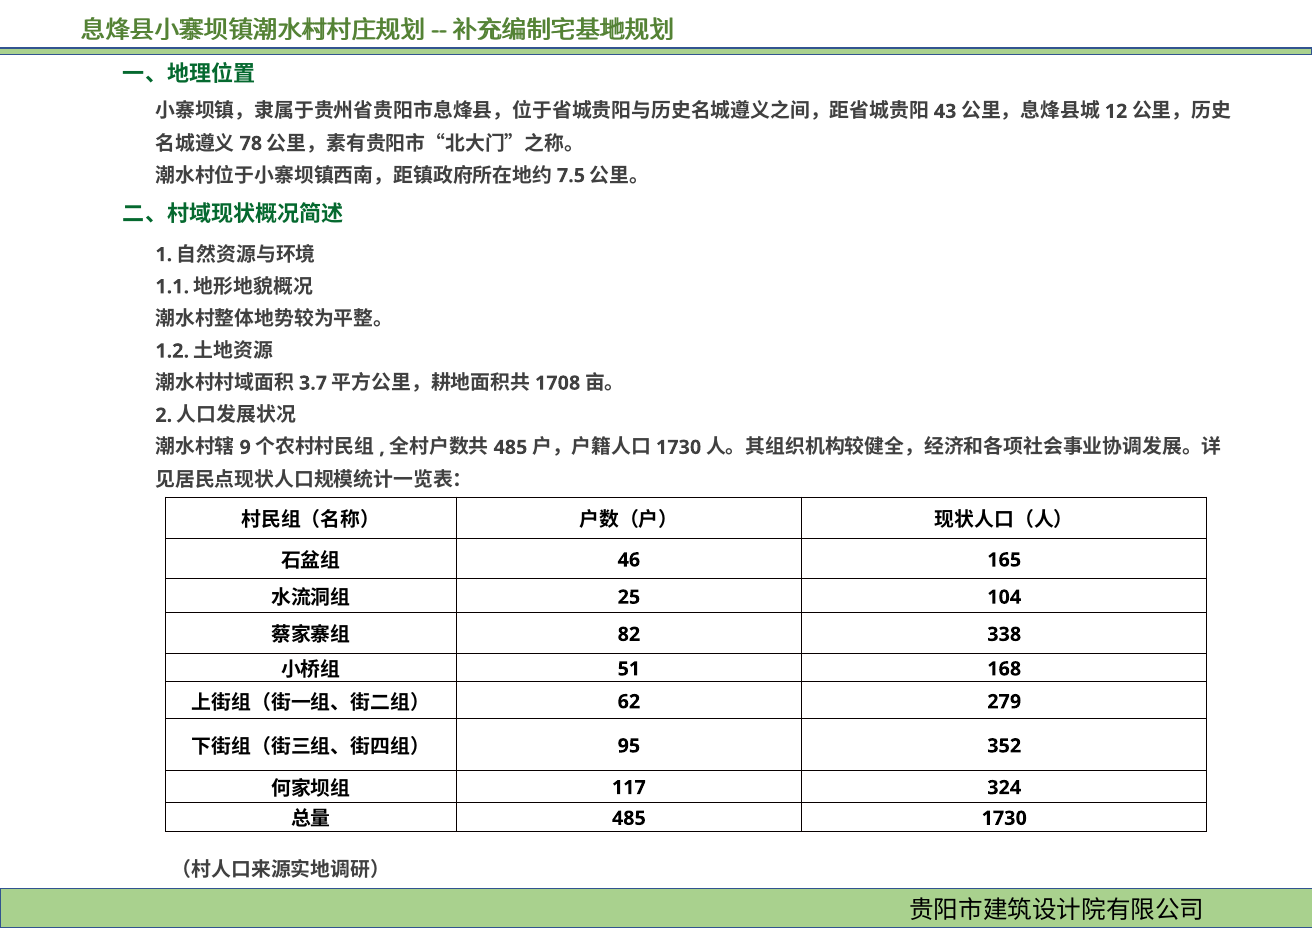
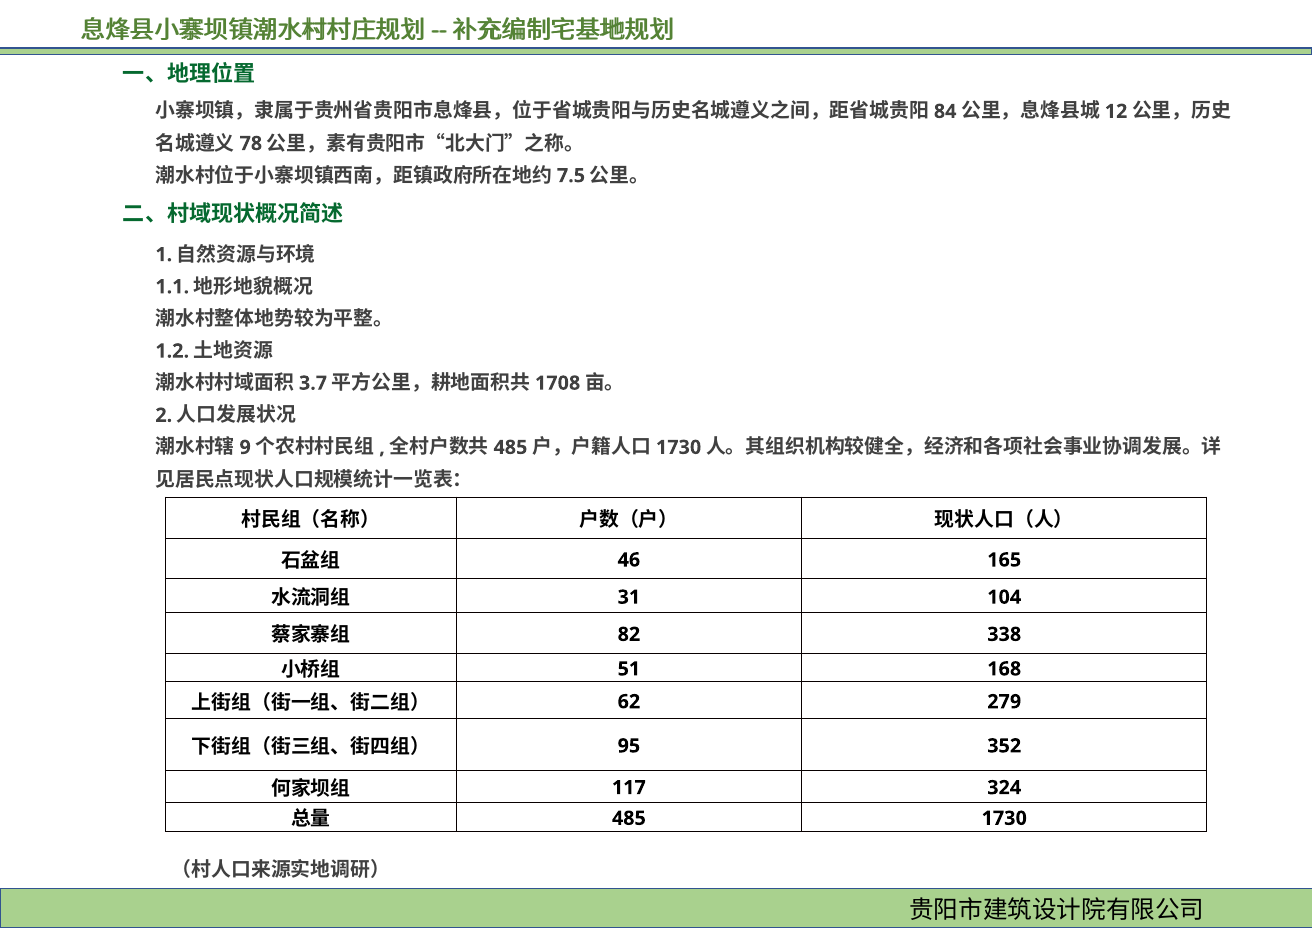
43: 43 -> 84 (945, 111)
25: 25 -> 31 (629, 597)
